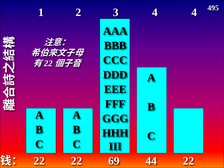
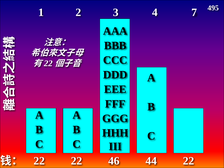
4 4: 4 -> 7 (194, 12)
69: 69 -> 46 (114, 161)
